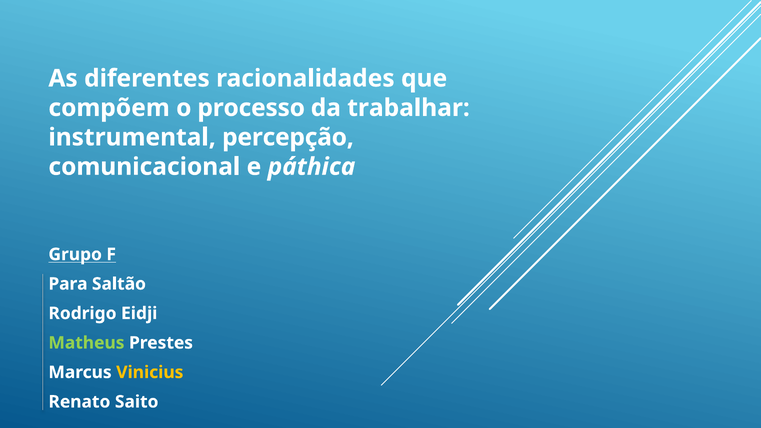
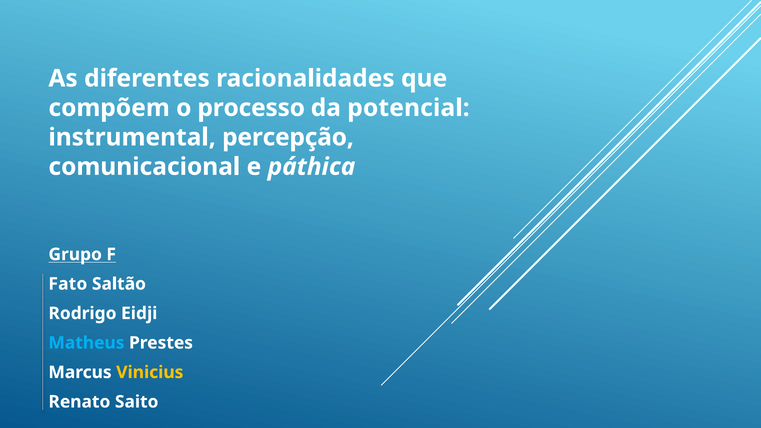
trabalhar: trabalhar -> potencial (408, 108)
Para: Para -> Fato (68, 284)
Matheus colour: light green -> light blue (86, 343)
